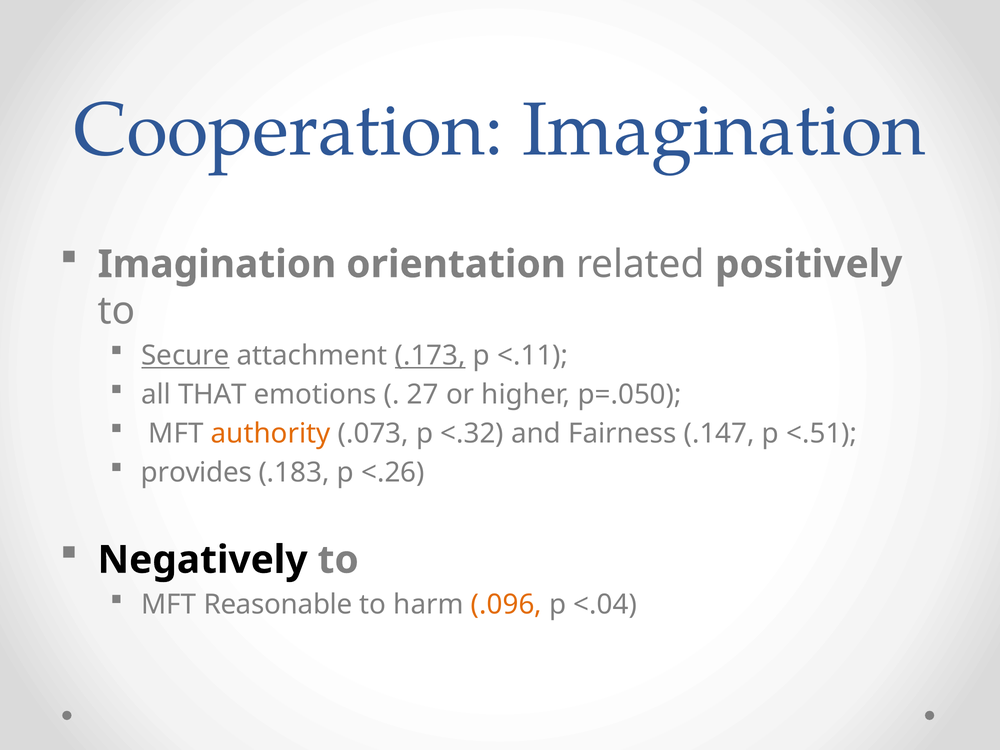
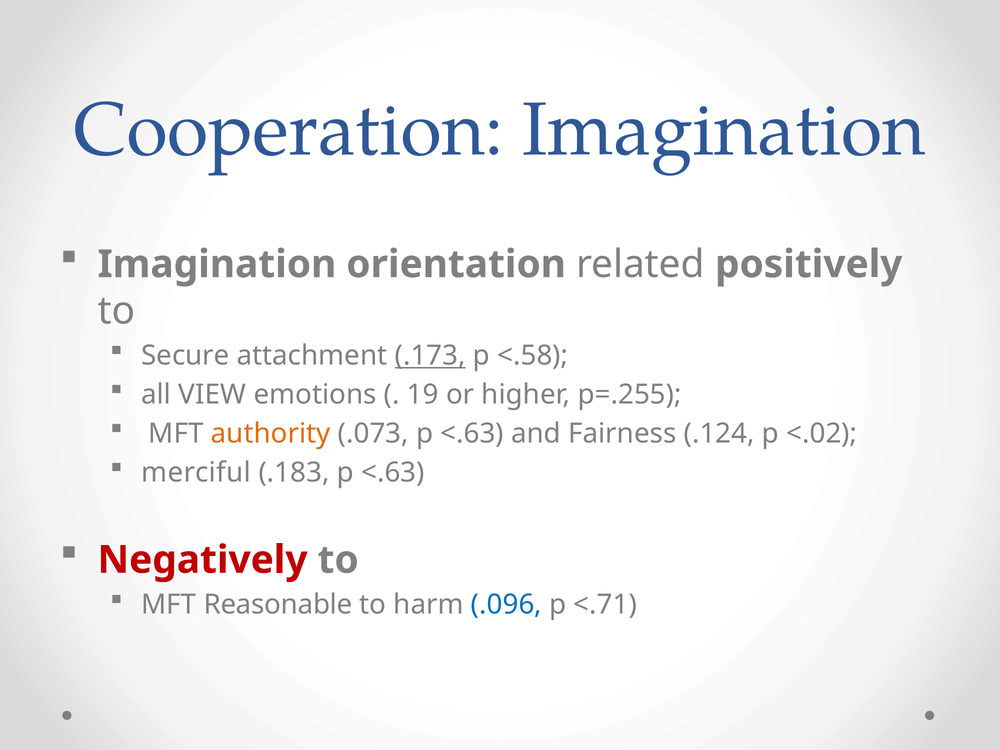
Secure underline: present -> none (185, 356)
<.11: <.11 -> <.58 (533, 356)
THAT: THAT -> VIEW (212, 395)
27: 27 -> 19 (423, 395)
p=.050: p=.050 -> p=.255 (630, 395)
.073 p <.32: <.32 -> <.63 (472, 434)
.147: .147 -> .124 (719, 434)
<.51: <.51 -> <.02 (822, 434)
provides: provides -> merciful (196, 473)
.183 p <.26: <.26 -> <.63 (393, 473)
Negatively colour: black -> red (203, 560)
.096 colour: orange -> blue (506, 605)
<.04: <.04 -> <.71 (605, 605)
